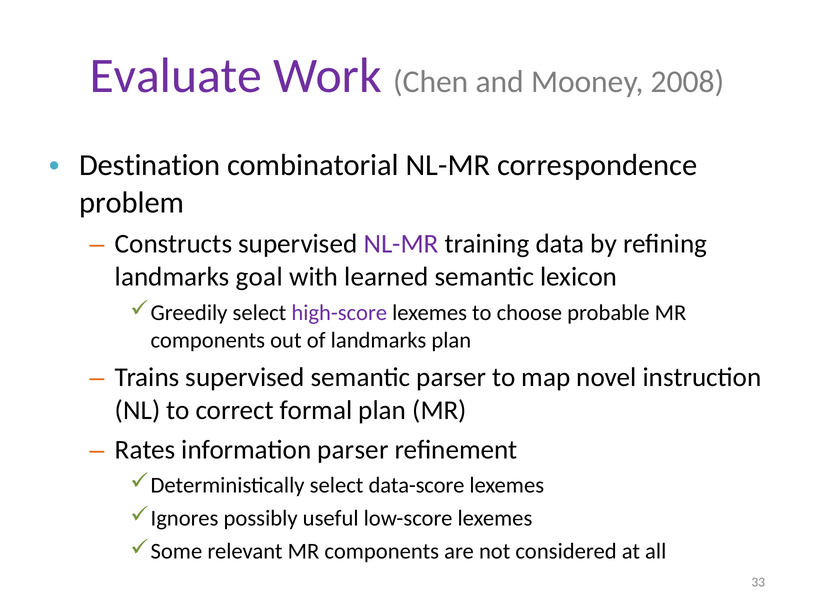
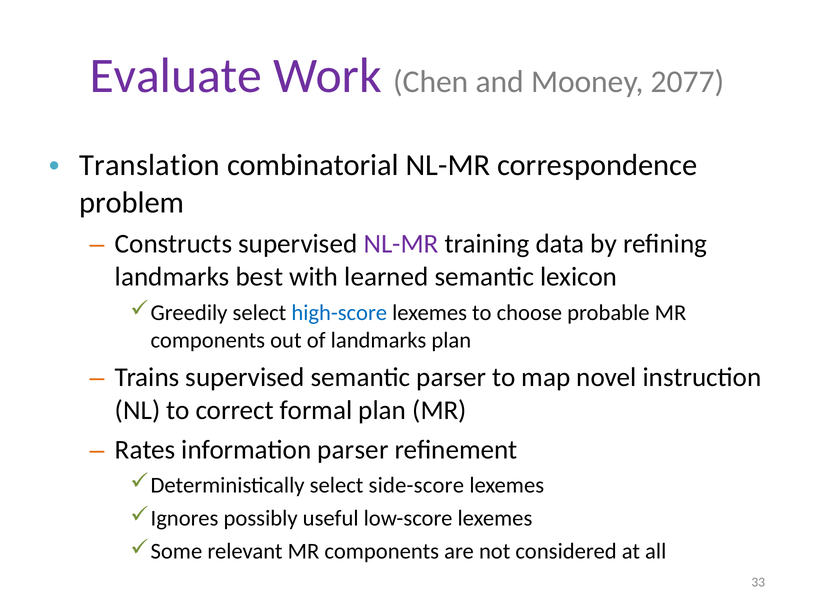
2008: 2008 -> 2077 (687, 82)
Destination: Destination -> Translation (150, 165)
goal: goal -> best (259, 277)
high-score colour: purple -> blue (339, 313)
data-score: data-score -> side-score (416, 486)
